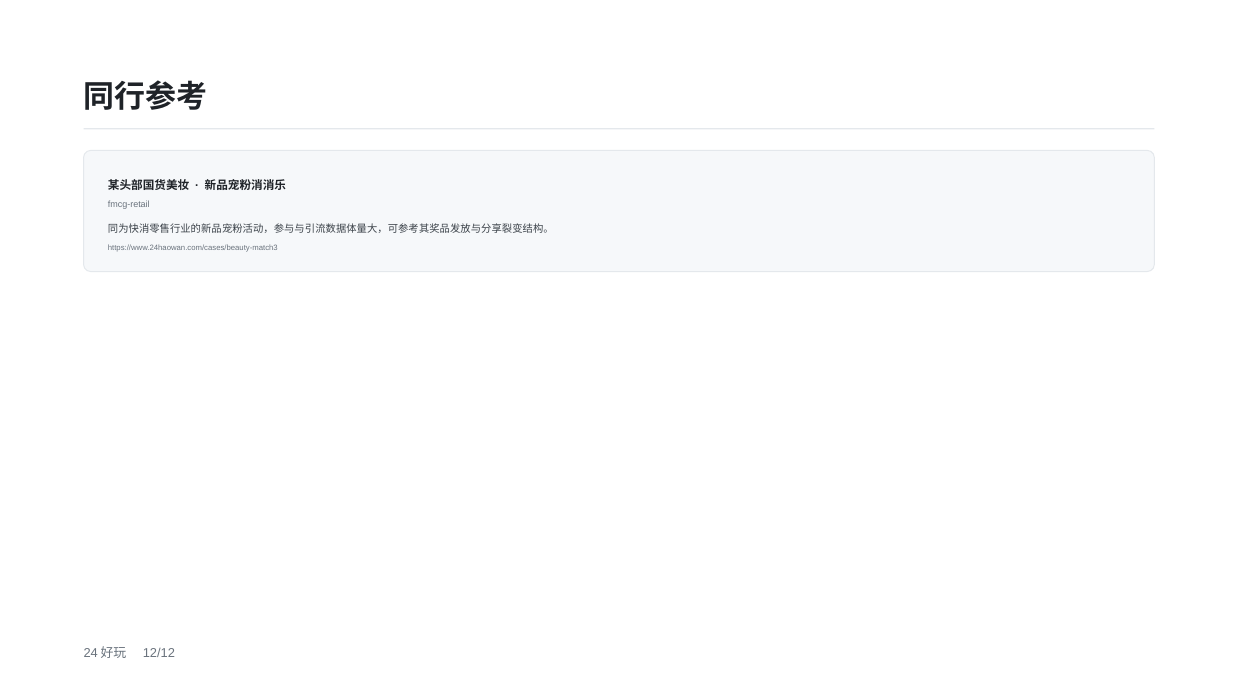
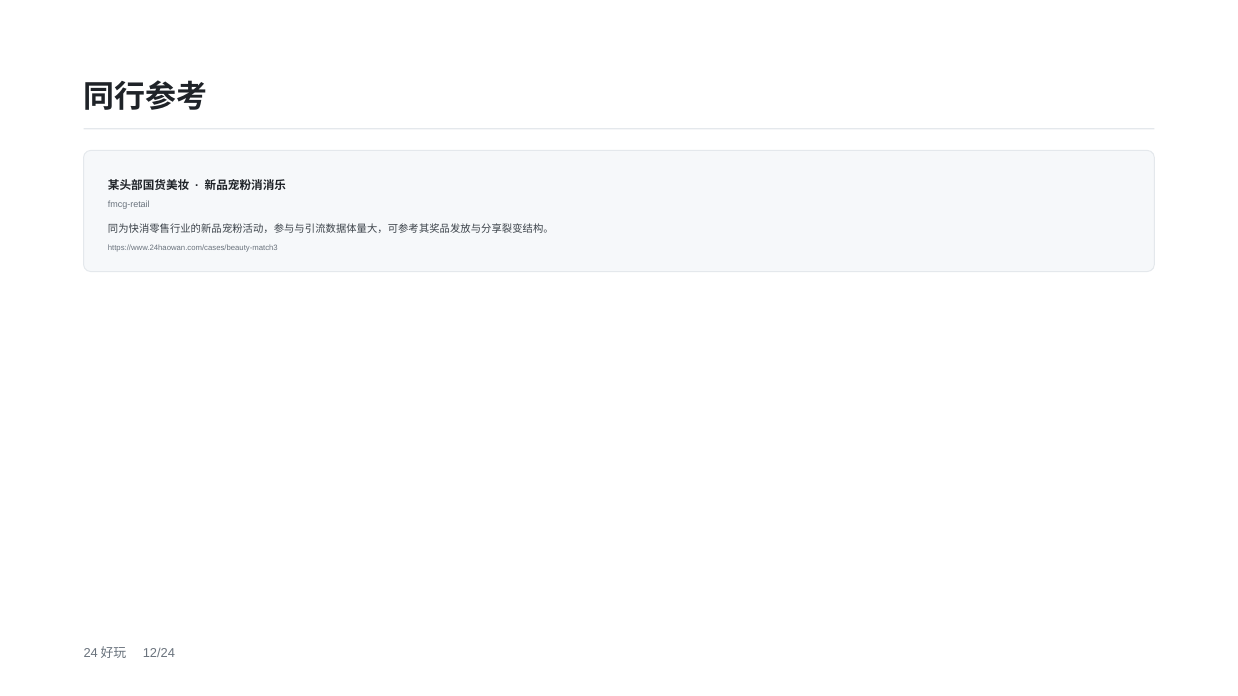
12/12: 12/12 -> 12/24 (159, 653)
